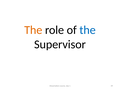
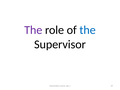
The colour: orange -> purple (33, 30)
